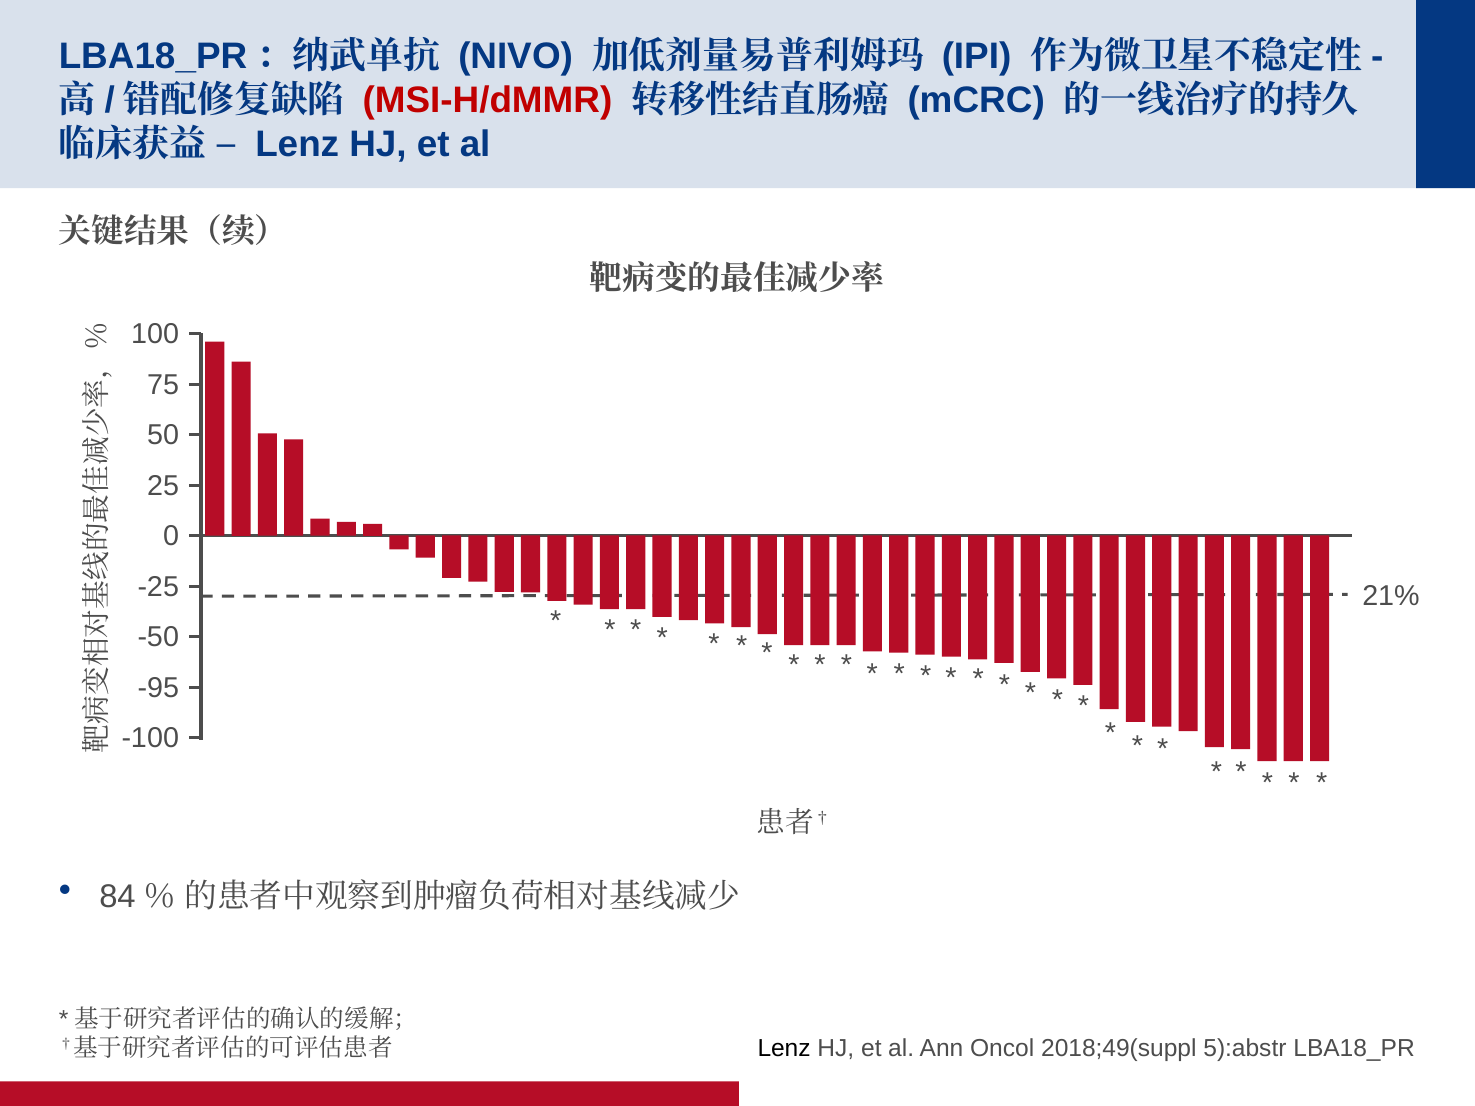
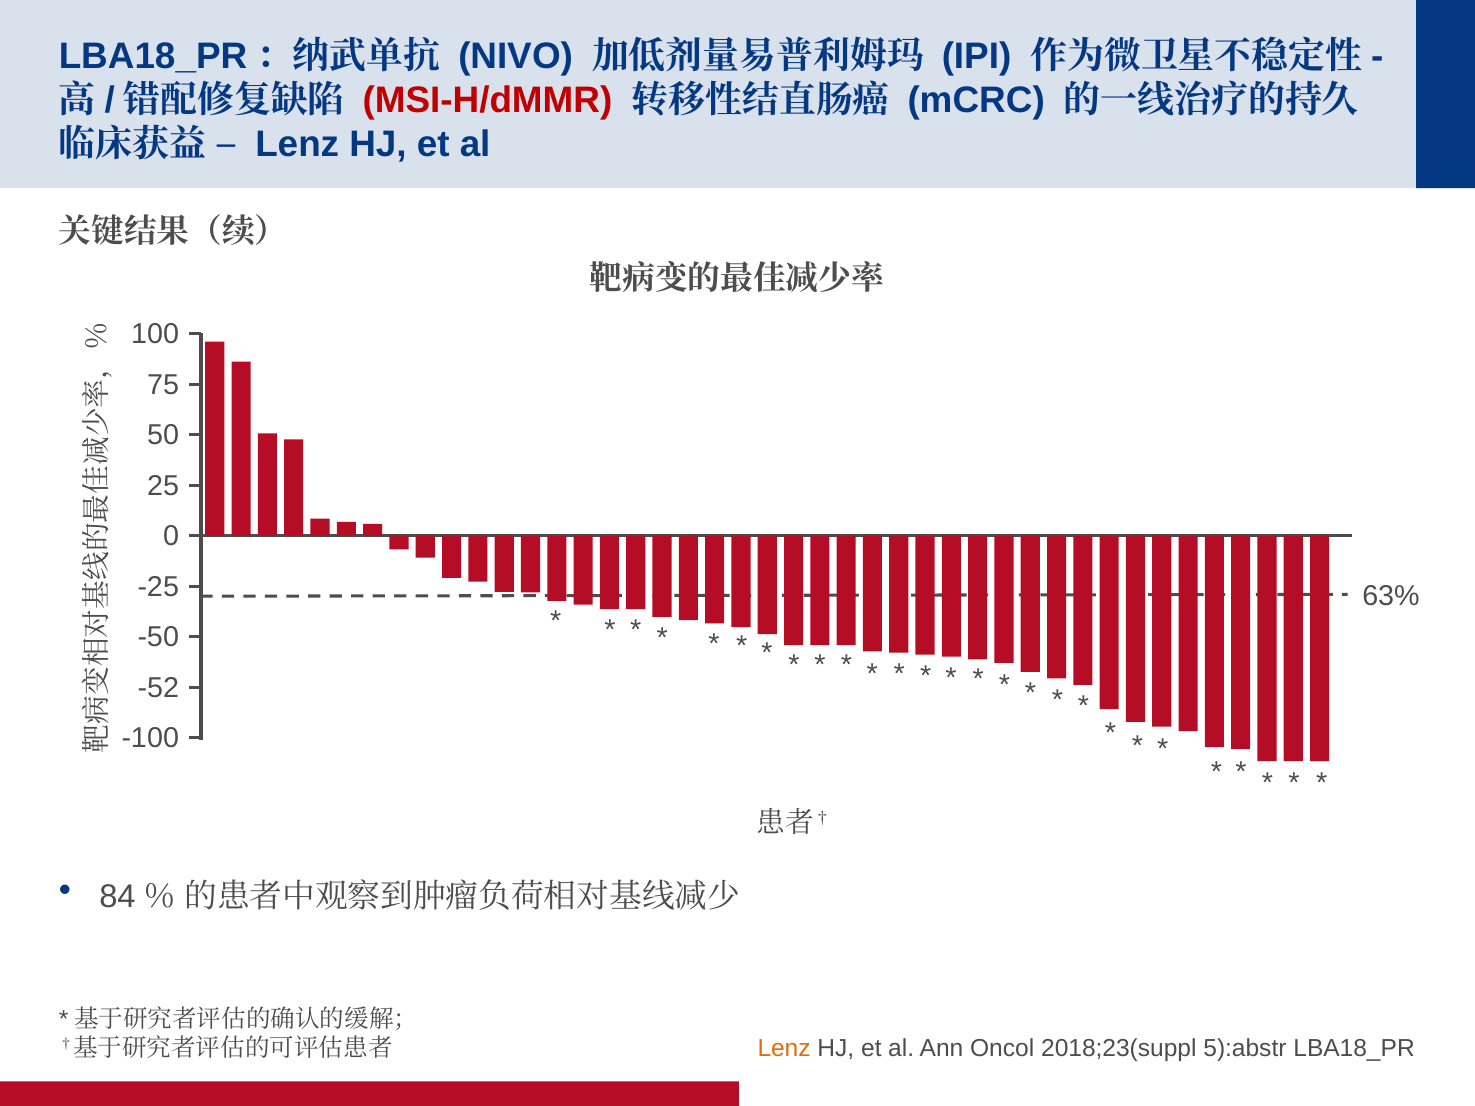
21%: 21% -> 63% (1391, 597)
-95: -95 -> -52 (158, 688)
Lenz colour: black -> orange (784, 1049)
2018;49(suppl: 2018;49(suppl -> 2018;23(suppl (1119, 1049)
